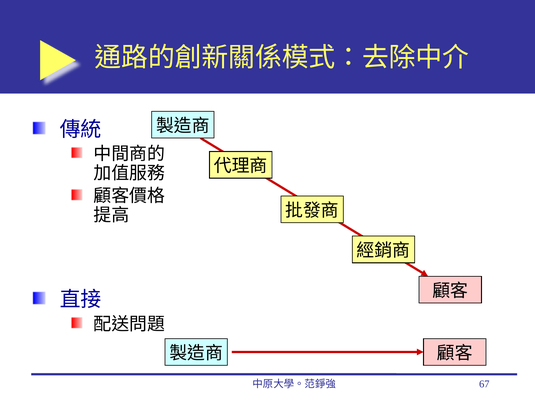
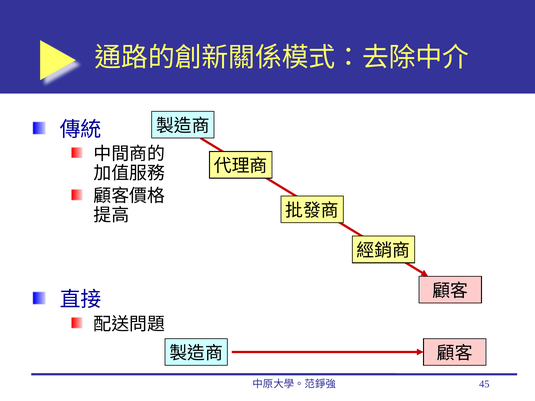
67: 67 -> 45 (484, 384)
